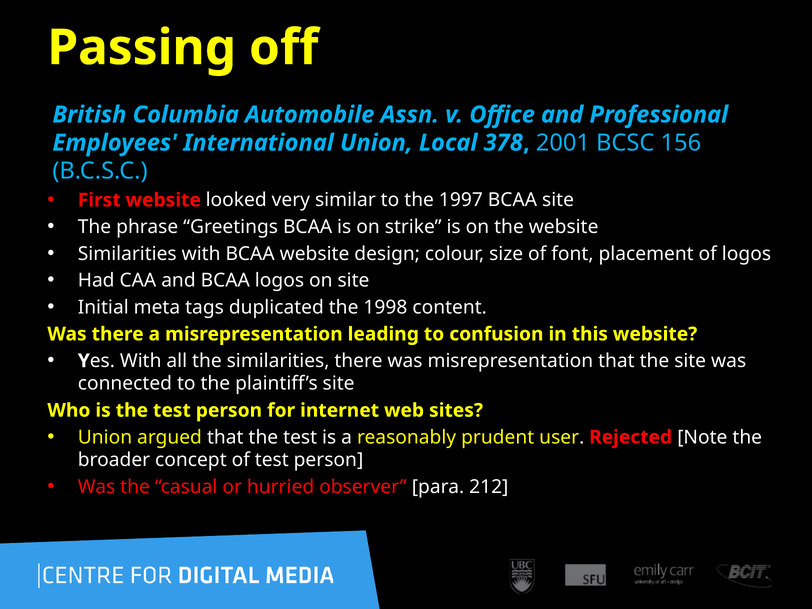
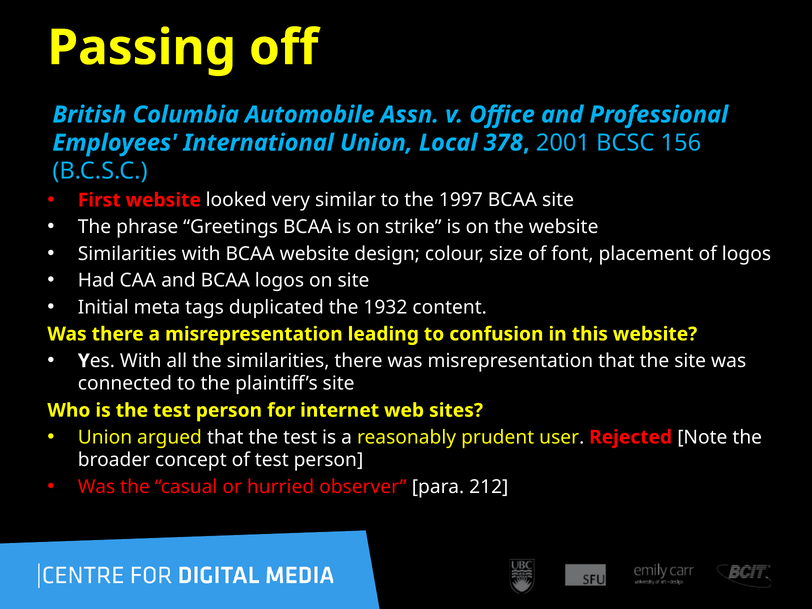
1998: 1998 -> 1932 (385, 307)
